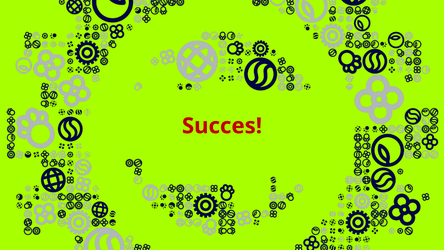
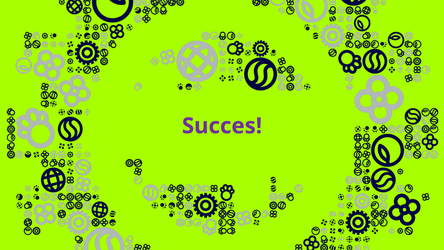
Succes colour: red -> purple (222, 126)
